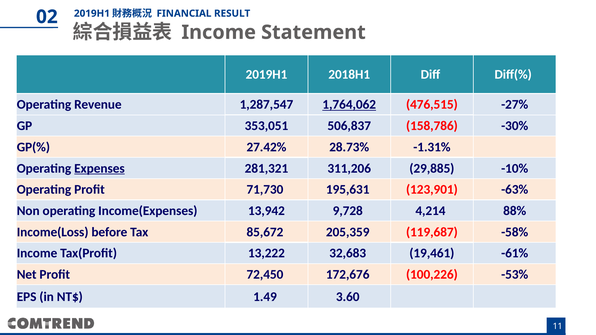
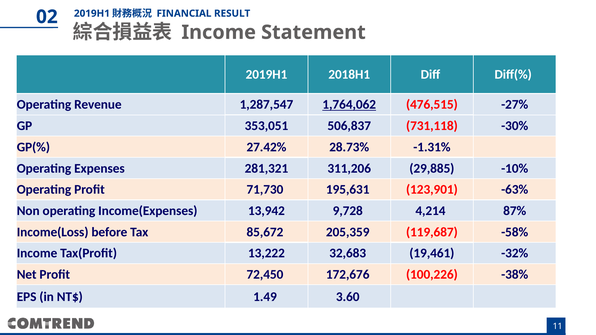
158,786: 158,786 -> 731,118 (432, 126)
Expenses underline: present -> none (99, 168)
88%: 88% -> 87% (515, 211)
-61%: -61% -> -32% (515, 253)
-53%: -53% -> -38% (515, 275)
